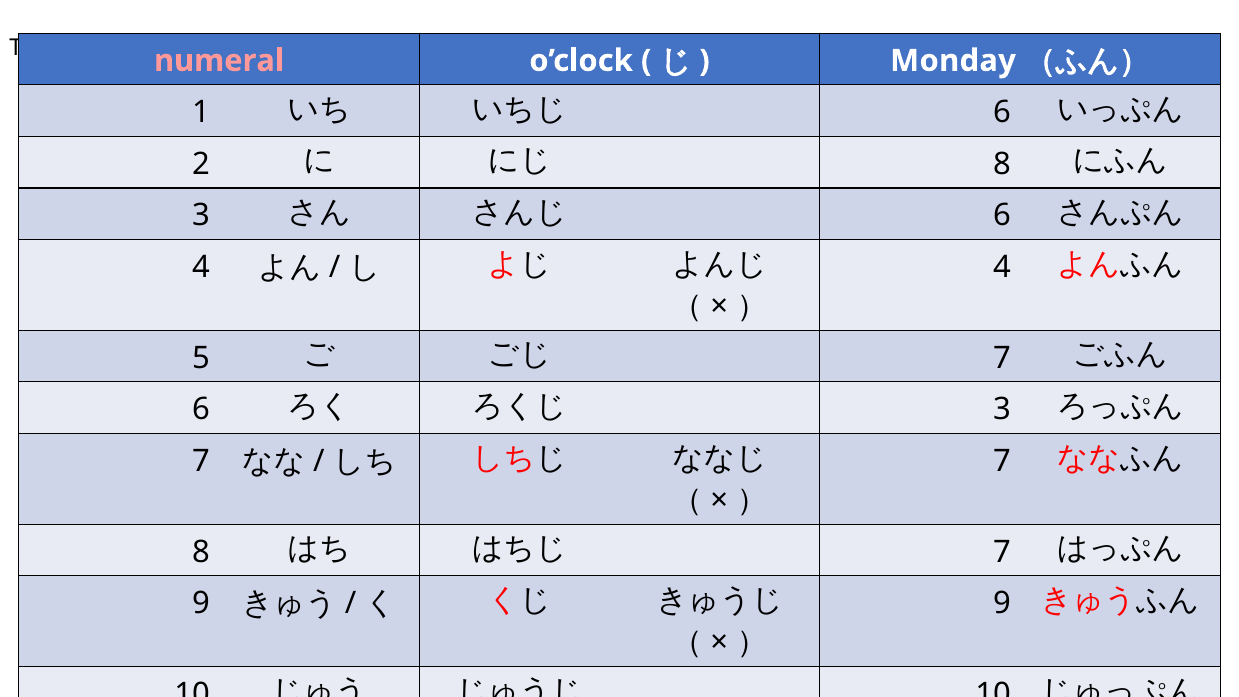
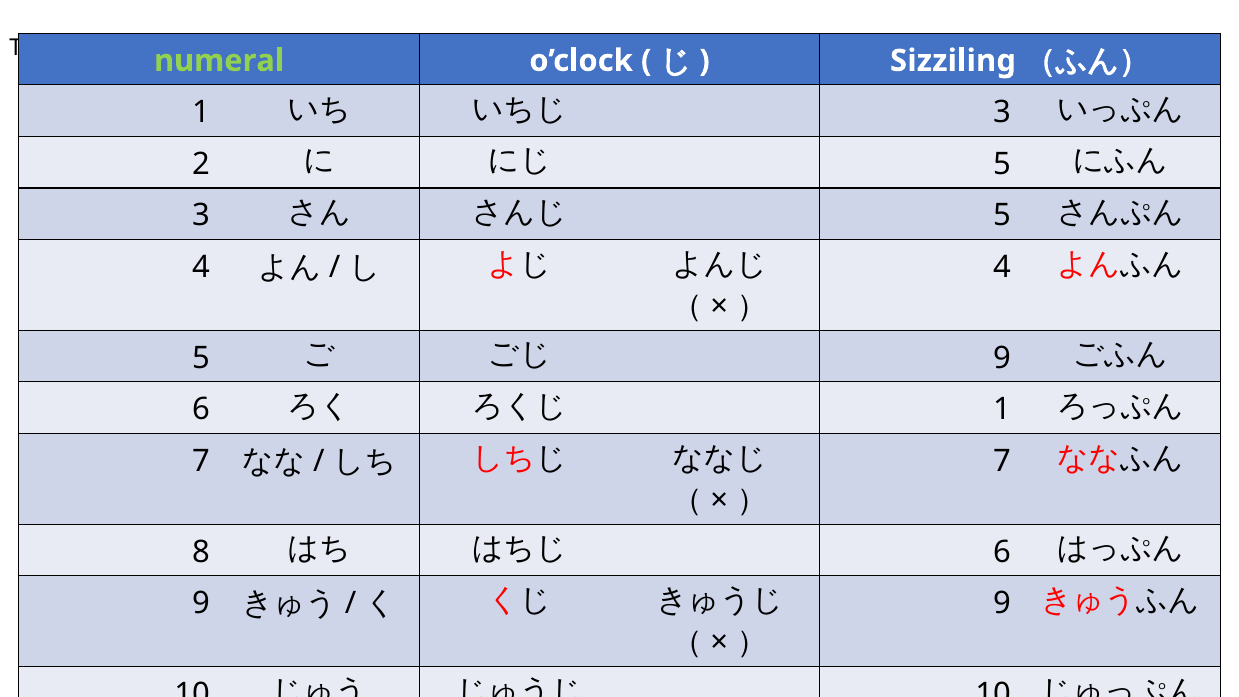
numeral colour: pink -> light green (219, 61)
Monday: Monday -> Sizziling (953, 61)
6: 6 -> 3 (1002, 112)
8: 8 -> 5 (1002, 164)
6: 6 -> 5 (1002, 216)
7: 7 -> 9 (1002, 358)
3: 3 -> 1 (1002, 409)
7: 7 -> 6 (1002, 552)
